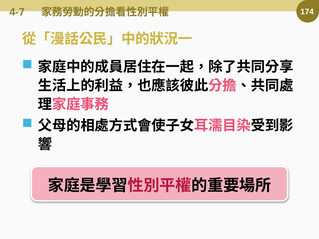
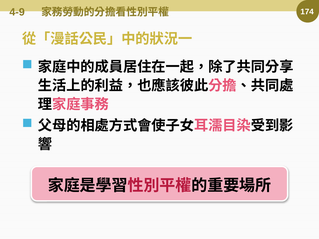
4-7: 4-7 -> 4-9 (17, 12)
